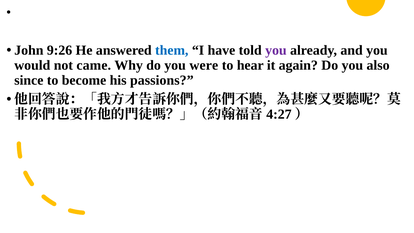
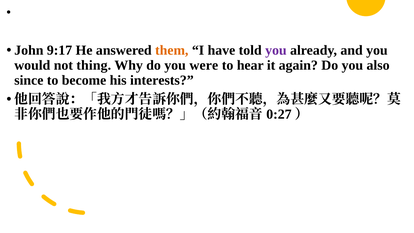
9:26: 9:26 -> 9:17 (60, 50)
them colour: blue -> orange (172, 50)
came: came -> thing (94, 65)
passions: passions -> interests (162, 80)
4:27: 4:27 -> 0:27 (279, 114)
